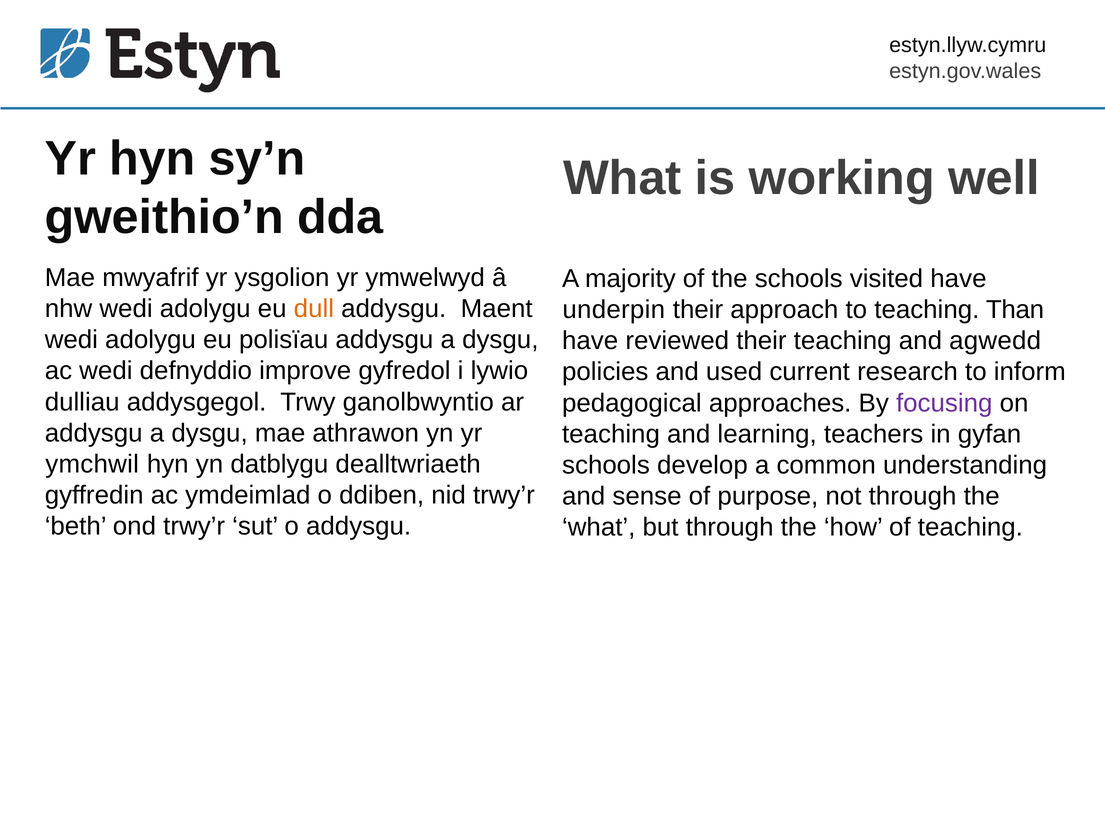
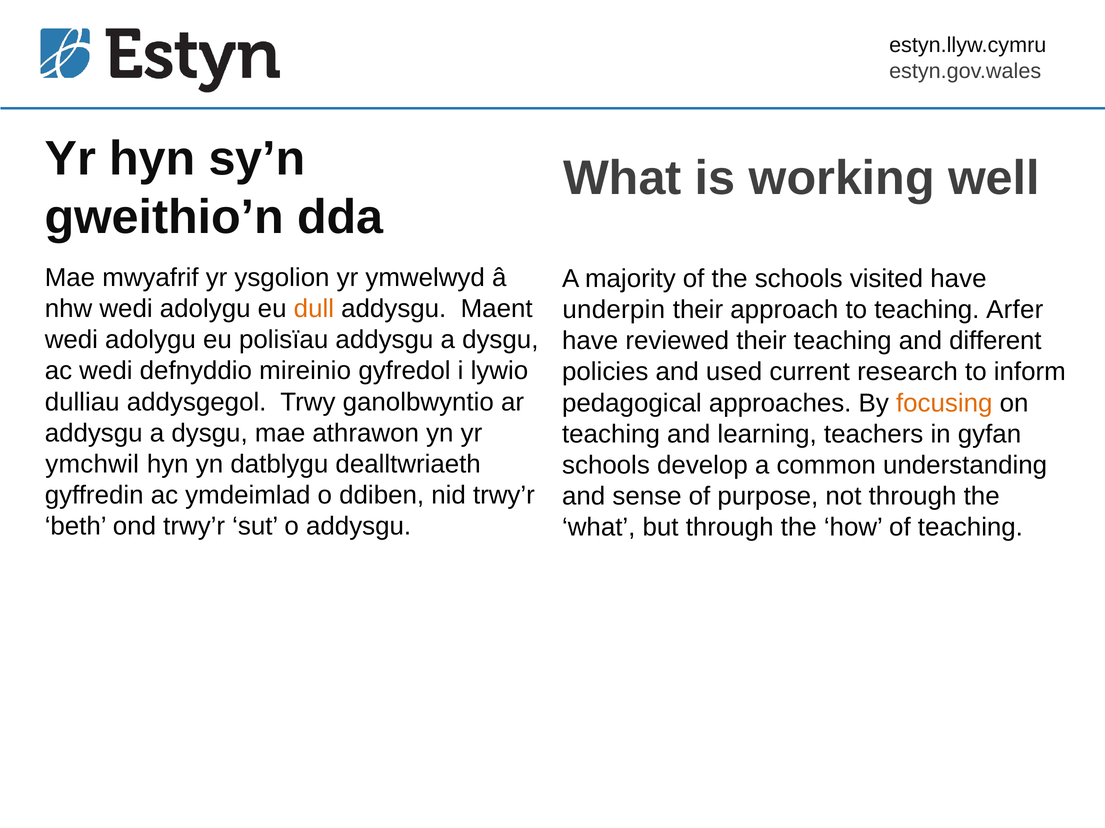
Than: Than -> Arfer (1015, 310)
agwedd: agwedd -> different (995, 341)
improve: improve -> mireinio (305, 371)
focusing colour: purple -> orange (944, 403)
